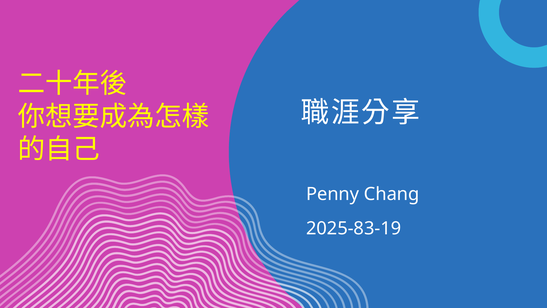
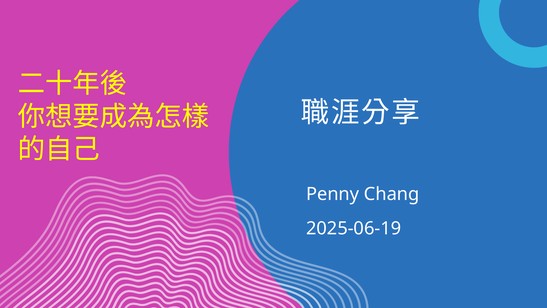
2025-83-19: 2025-83-19 -> 2025-06-19 (354, 228)
